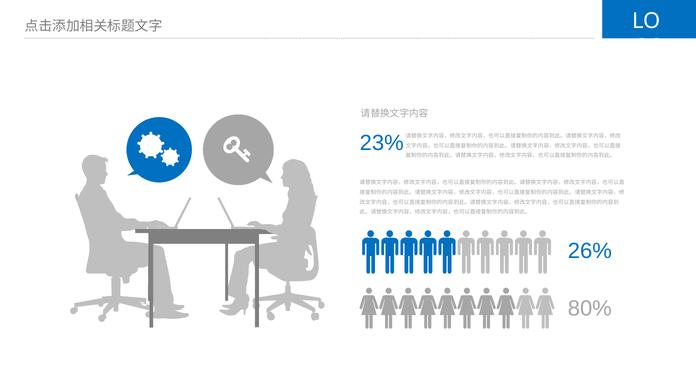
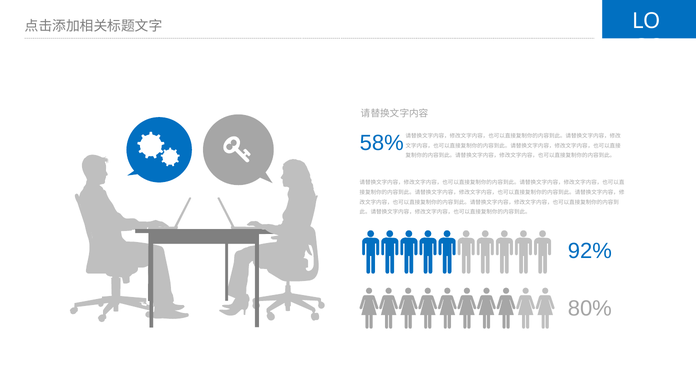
23%: 23% -> 58% (382, 143)
26%: 26% -> 92% (590, 251)
